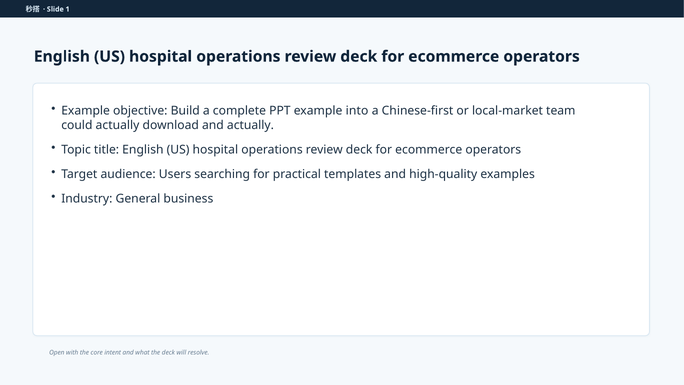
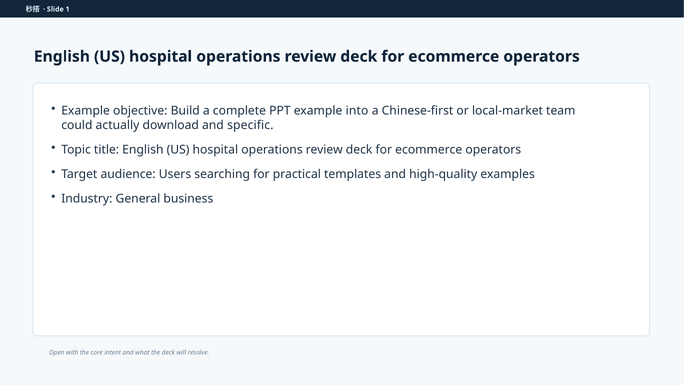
and actually: actually -> specific (250, 125)
